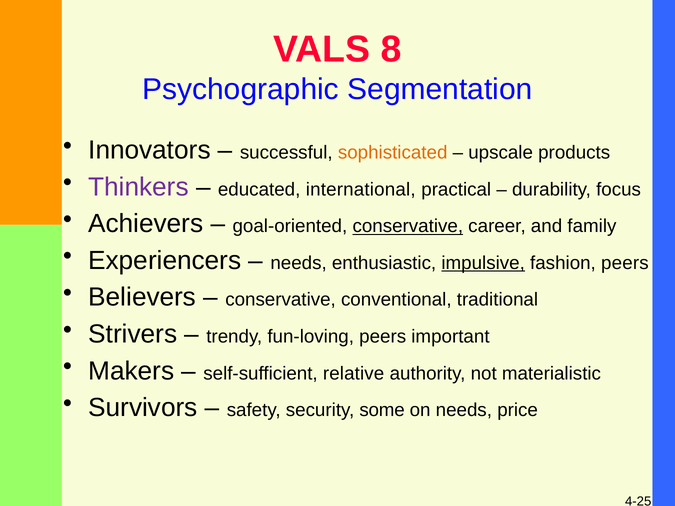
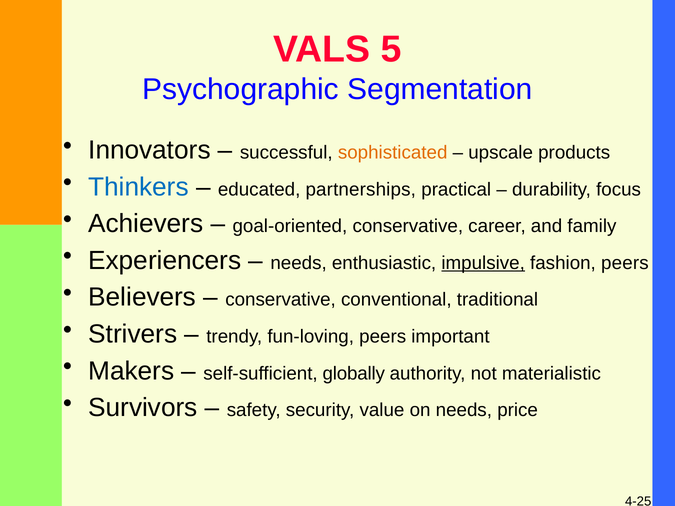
8: 8 -> 5 (391, 49)
Thinkers colour: purple -> blue (139, 187)
international: international -> partnerships (361, 190)
conservative underline: present -> none (408, 226)
relative: relative -> globally (354, 374)
some: some -> value (382, 410)
